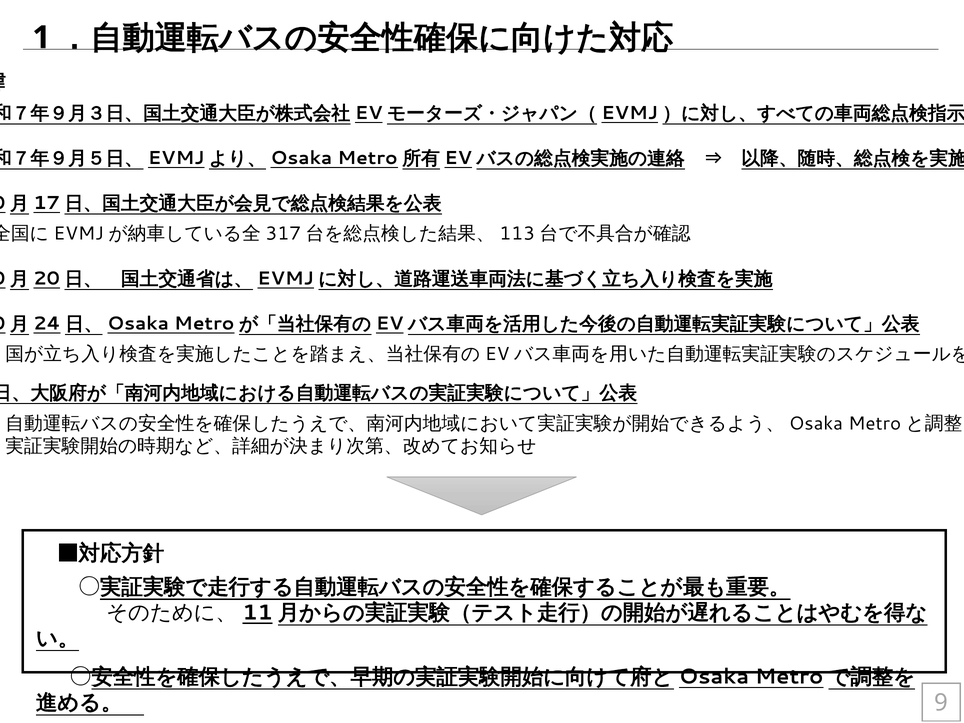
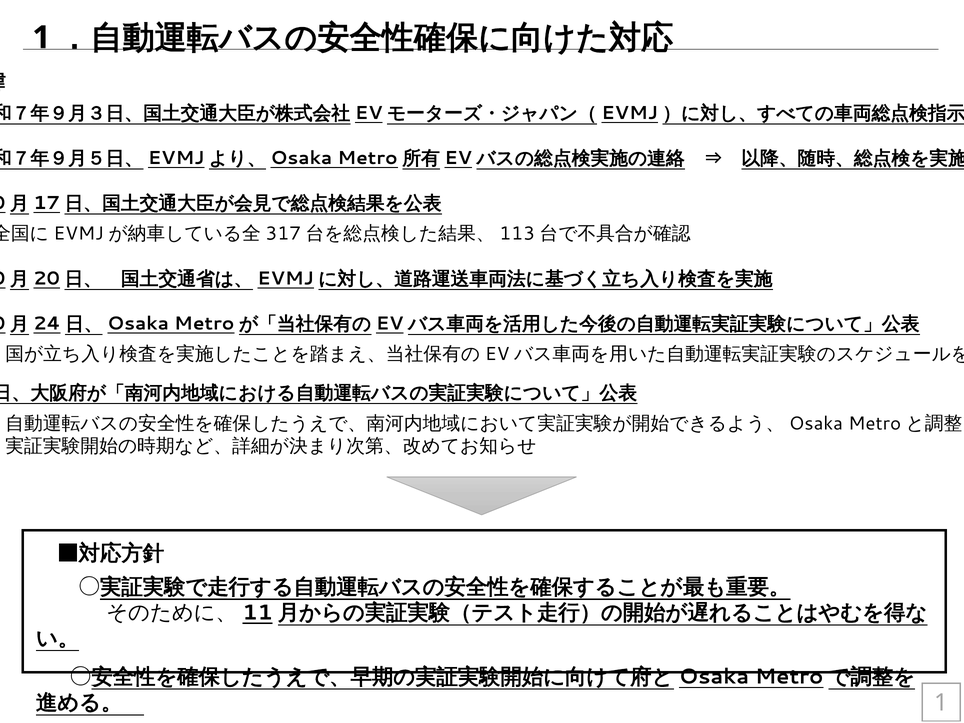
9: 9 -> 1 (941, 703)
